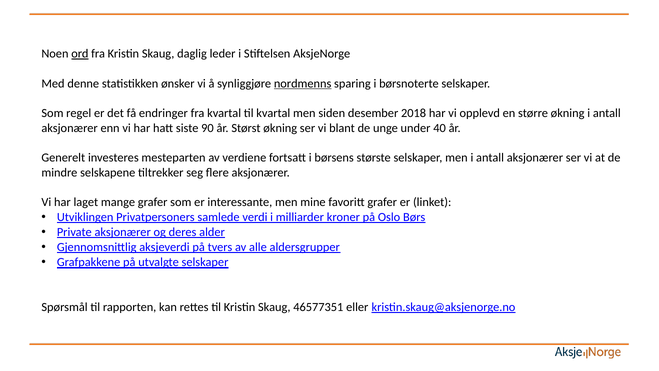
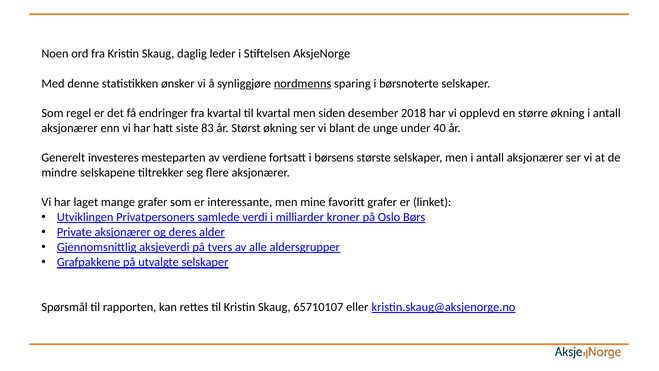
ord underline: present -> none (80, 54)
90: 90 -> 83 (207, 128)
46577351: 46577351 -> 65710107 (318, 307)
